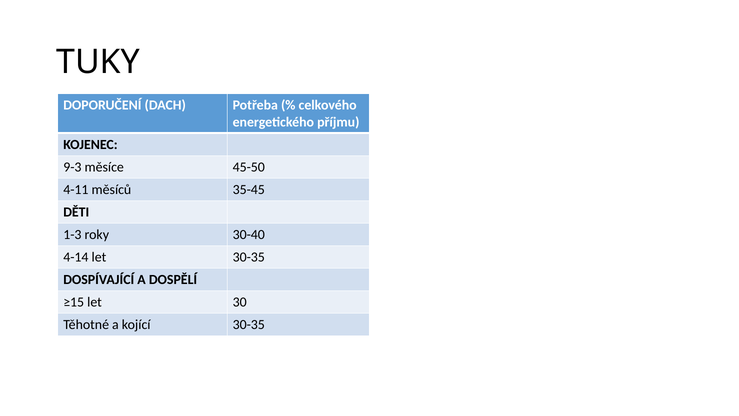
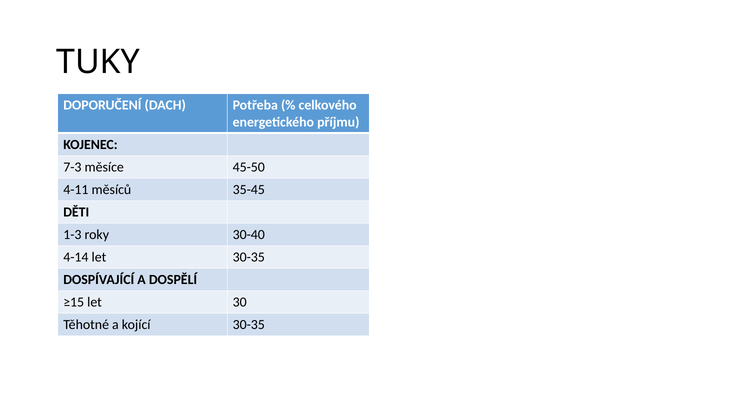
9-3: 9-3 -> 7-3 (72, 167)
